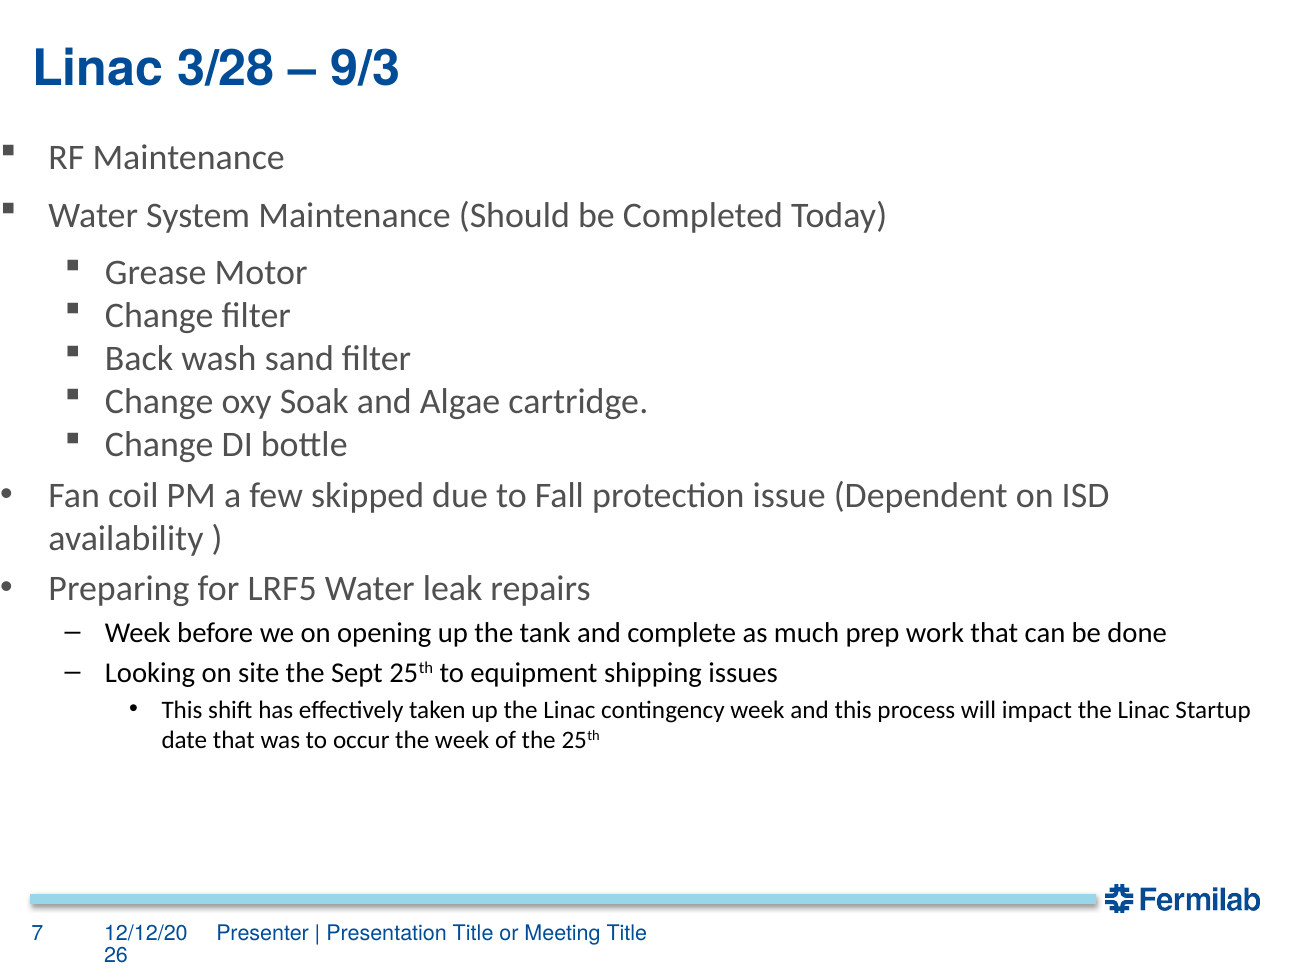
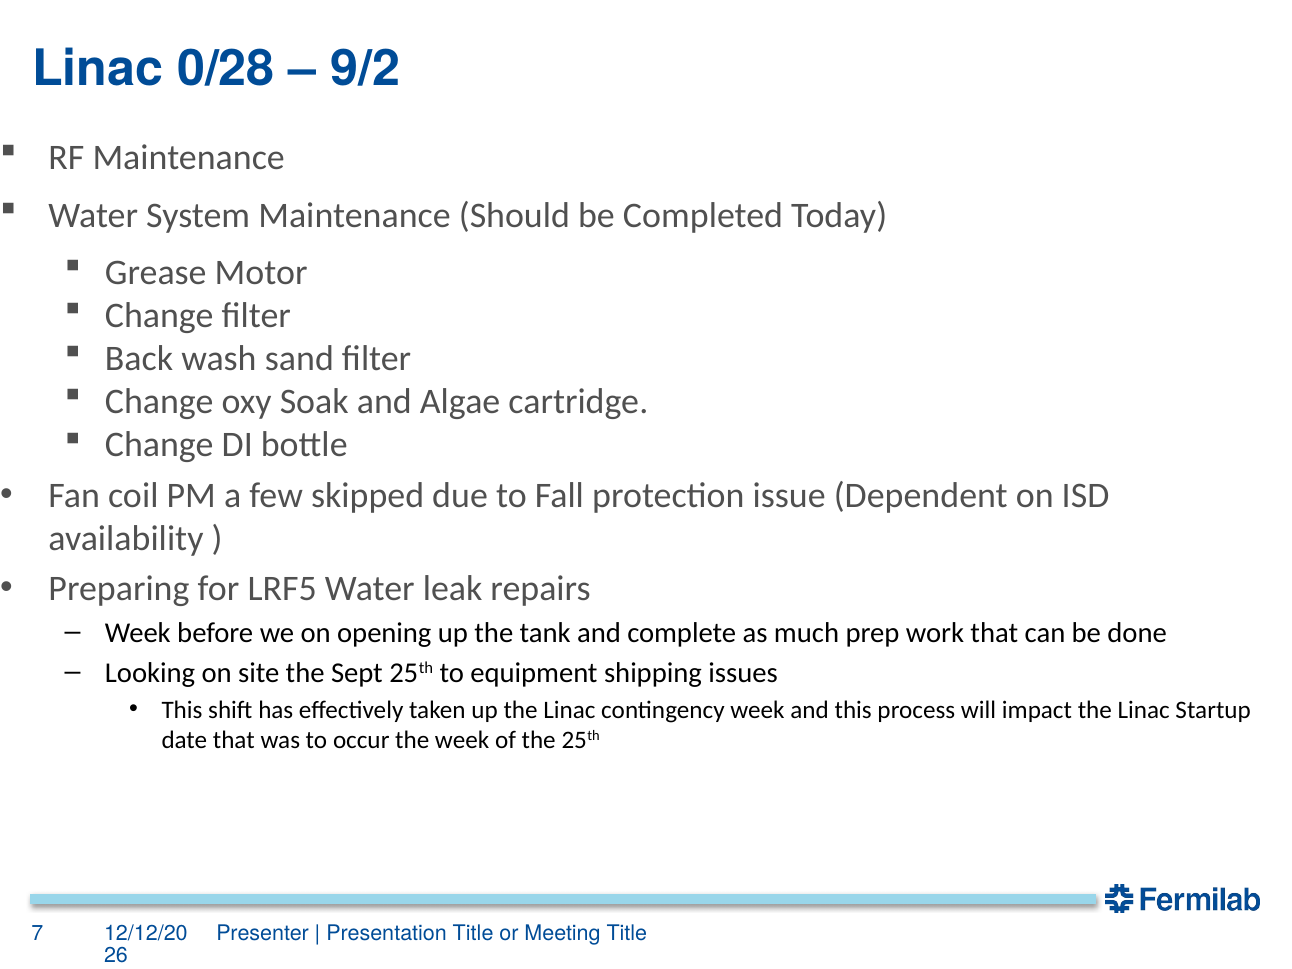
3/28: 3/28 -> 0/28 (226, 69)
9/3: 9/3 -> 9/2 (365, 69)
